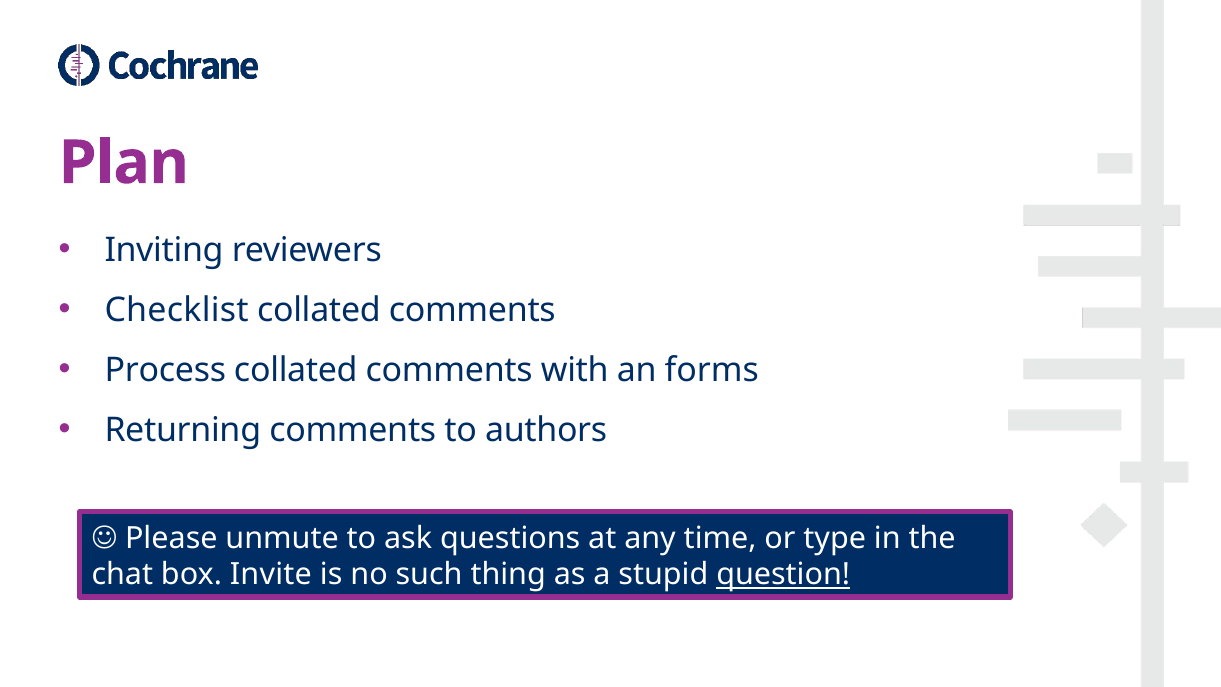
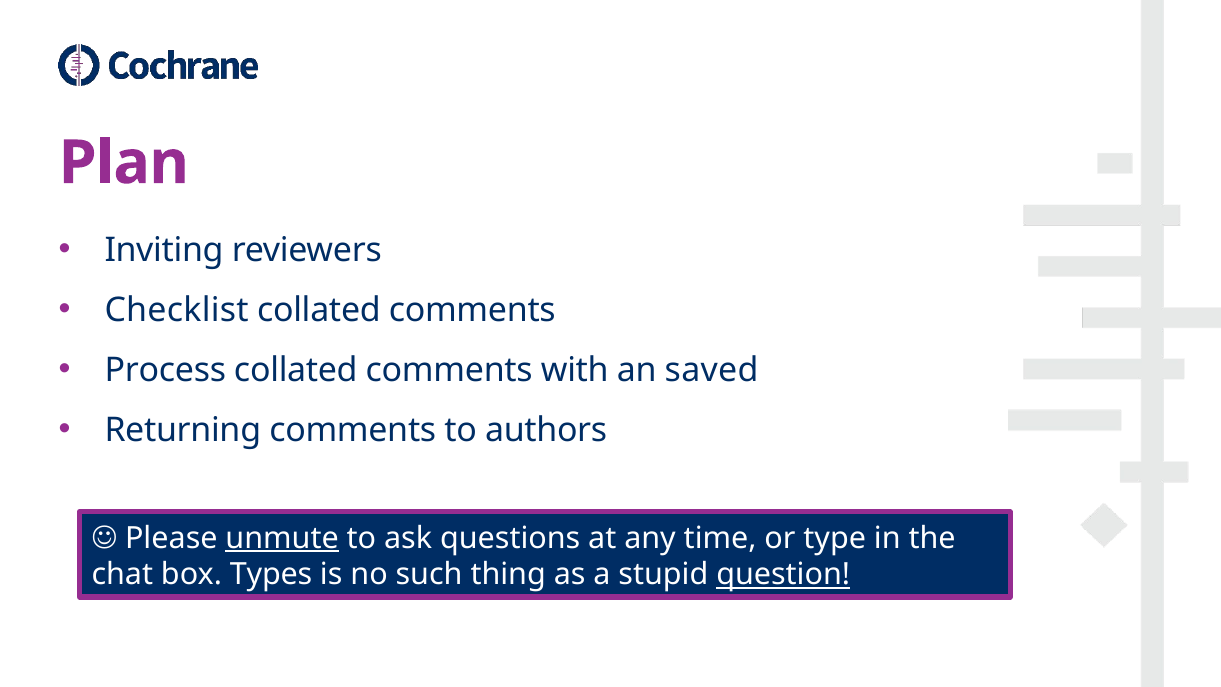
forms: forms -> saved (712, 370)
unmute underline: none -> present (282, 538)
Invite: Invite -> Types (271, 575)
